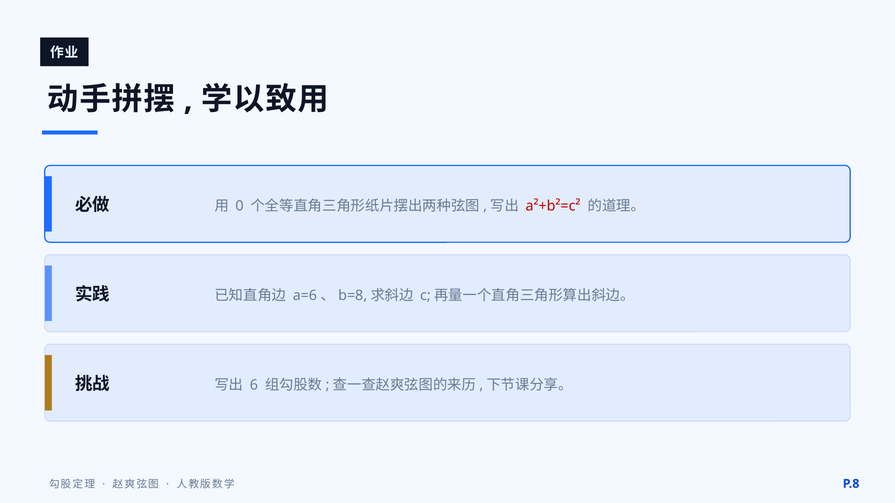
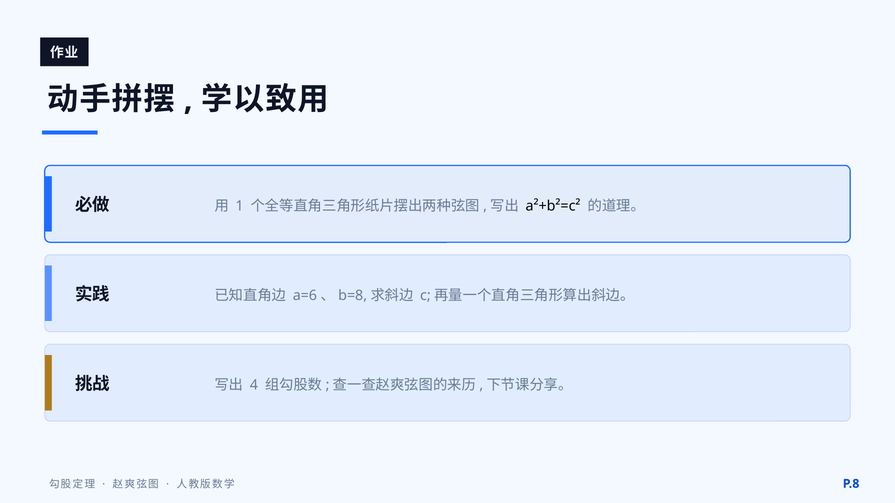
0: 0 -> 1 (240, 206)
a²+b²=c² colour: red -> black (553, 206)
6: 6 -> 4 (254, 385)
